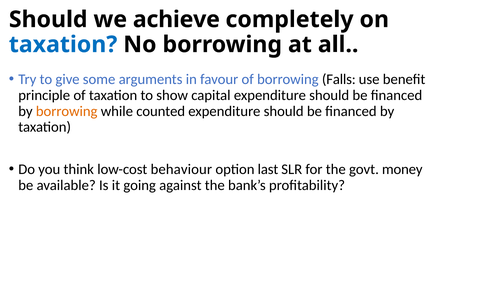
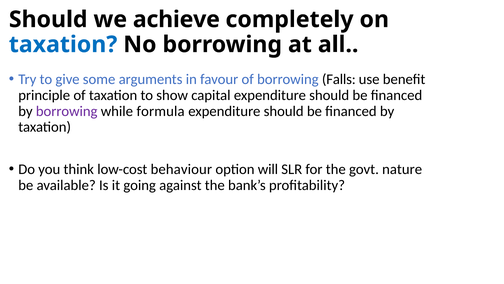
borrowing colour: orange -> purple (67, 111)
counted: counted -> formula (161, 111)
last: last -> will (268, 169)
money: money -> nature (402, 169)
